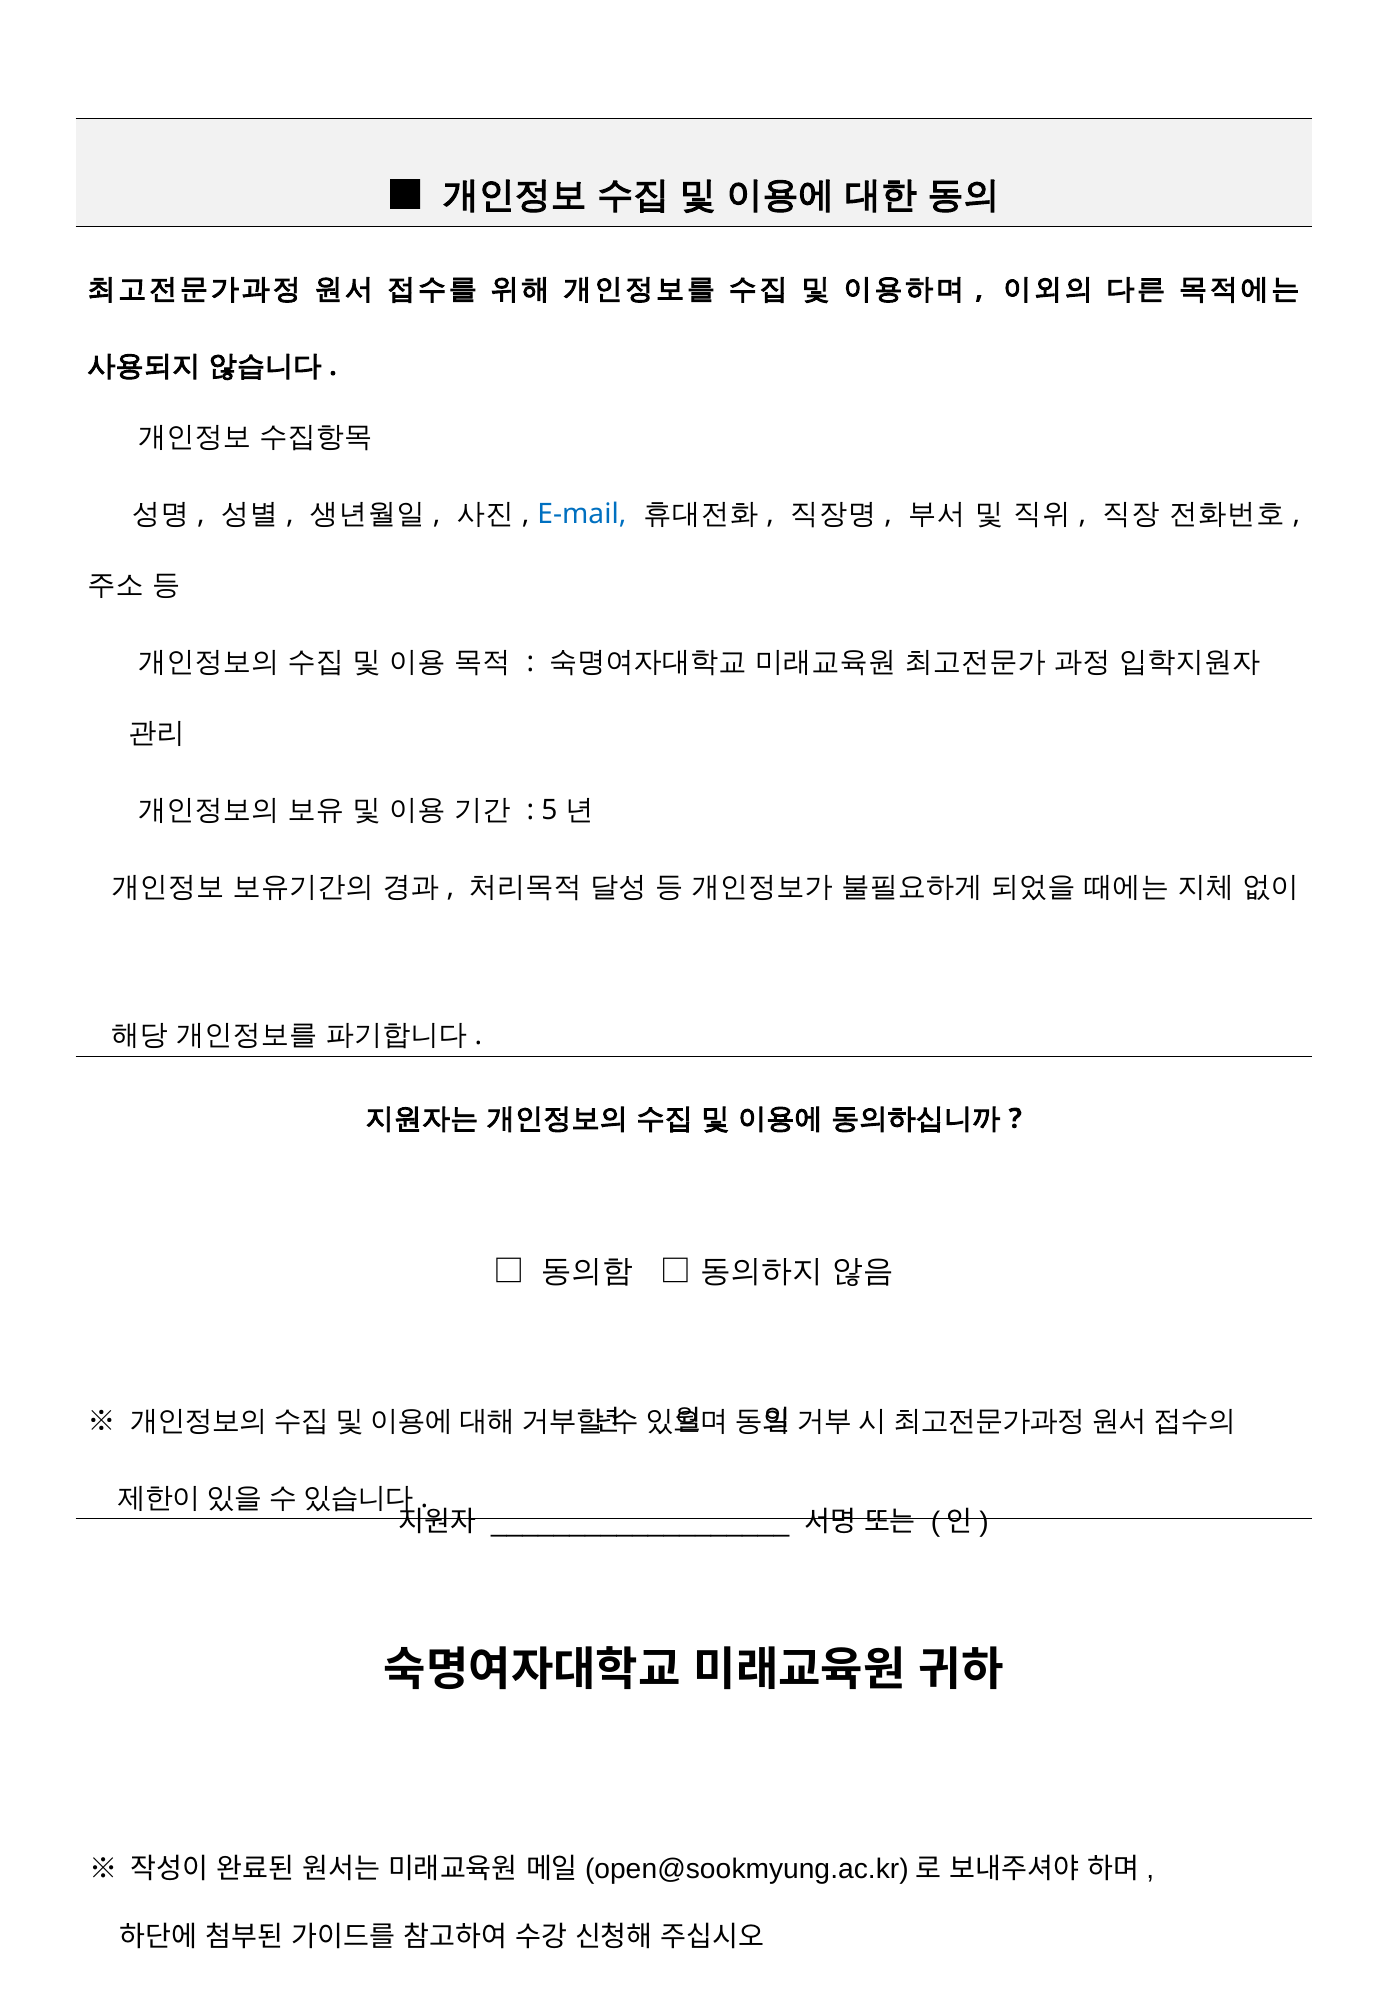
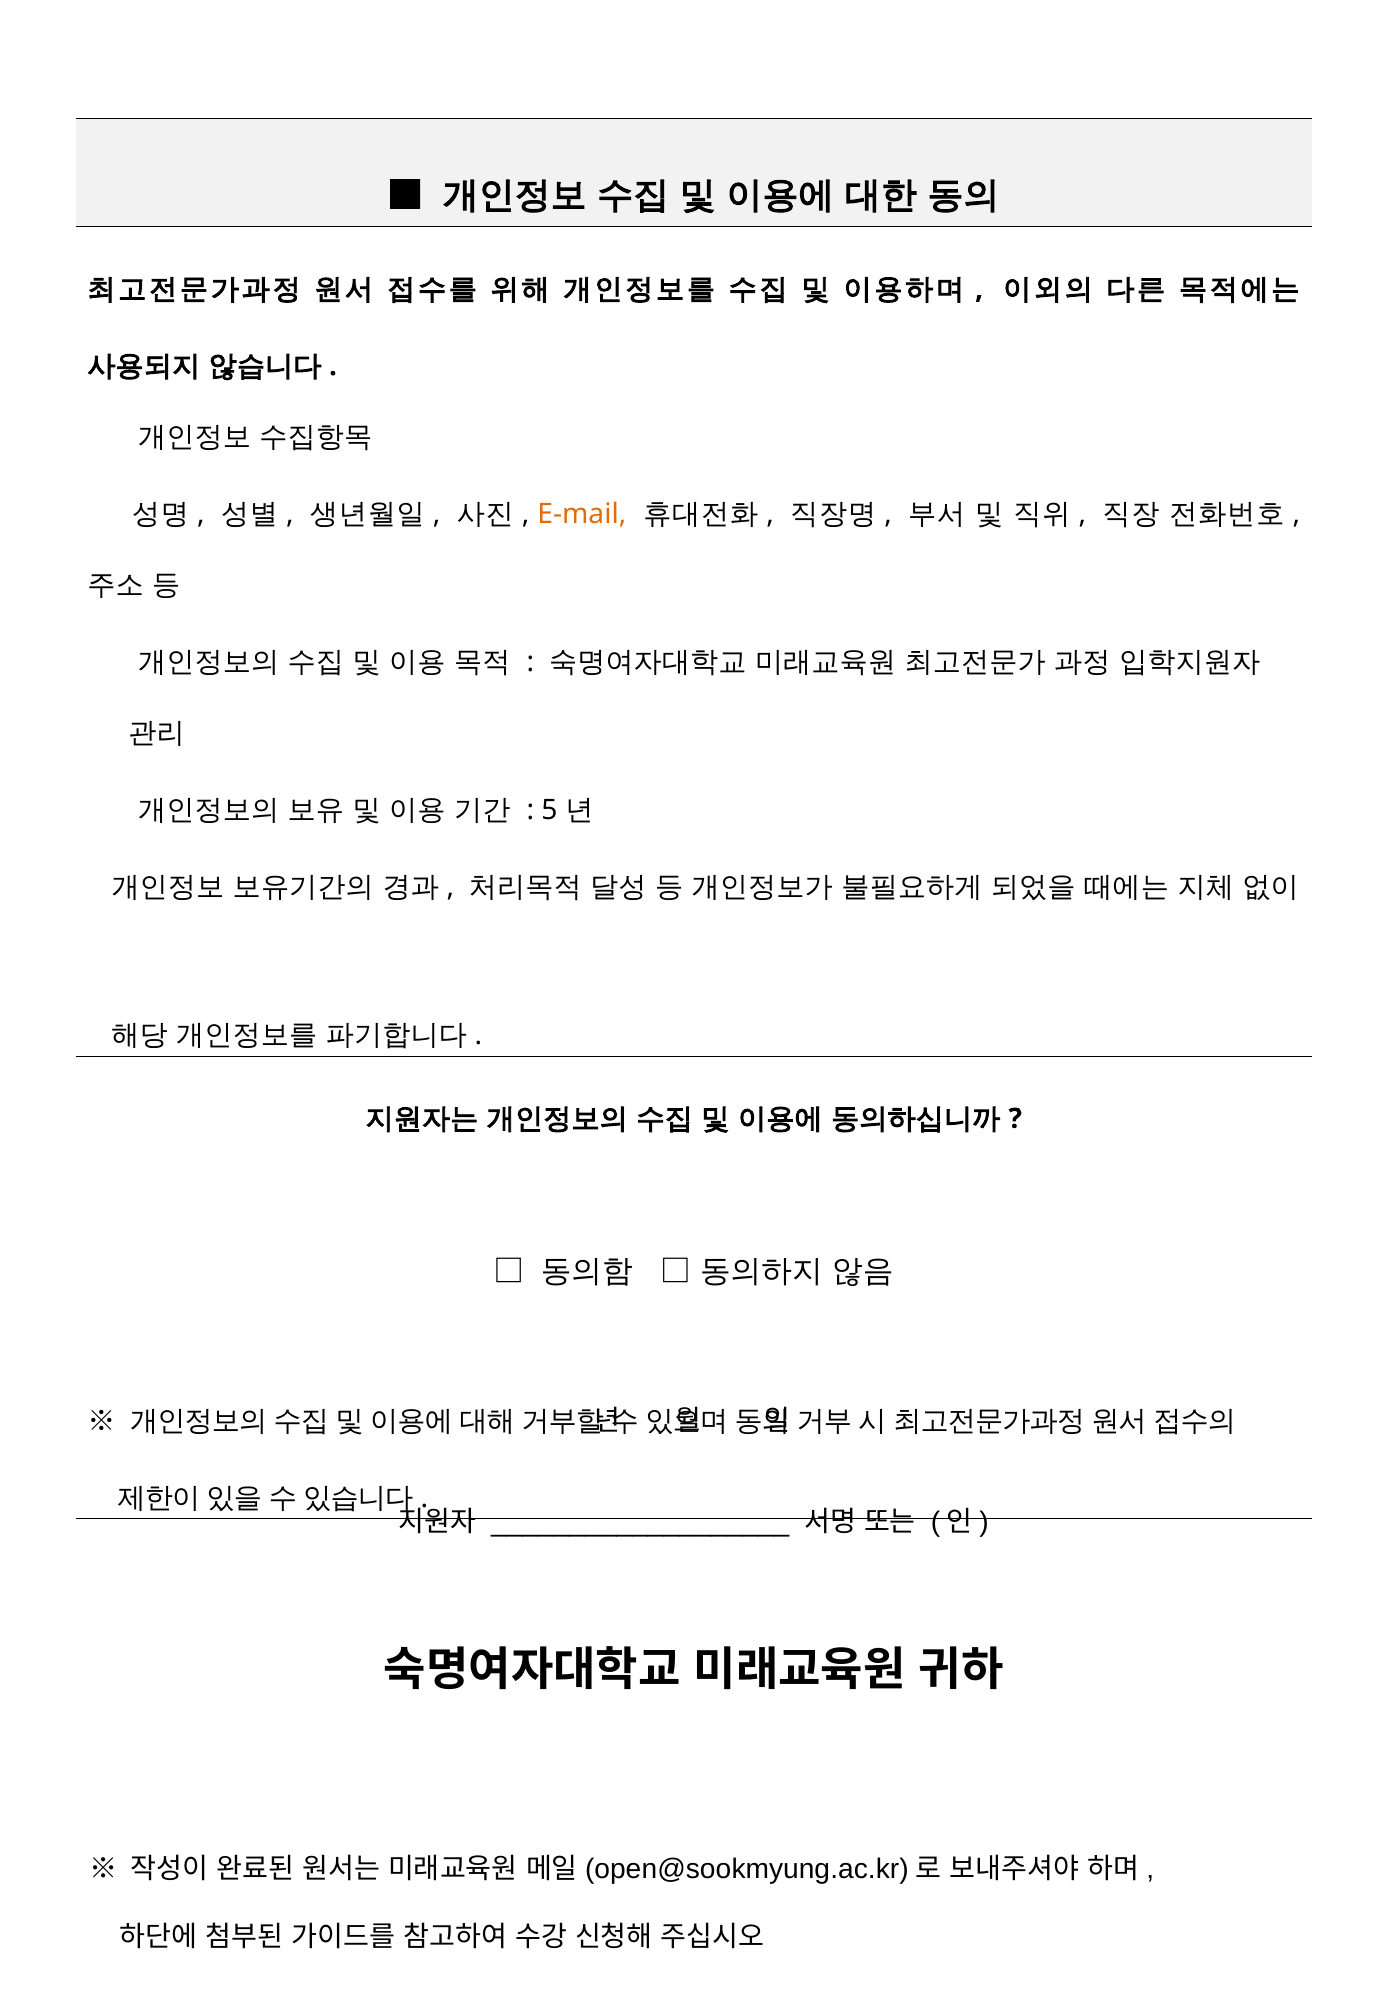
E-mail colour: blue -> orange (582, 514)
